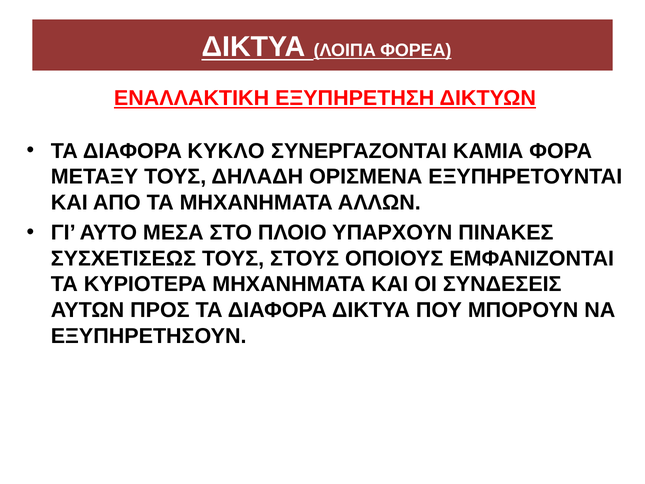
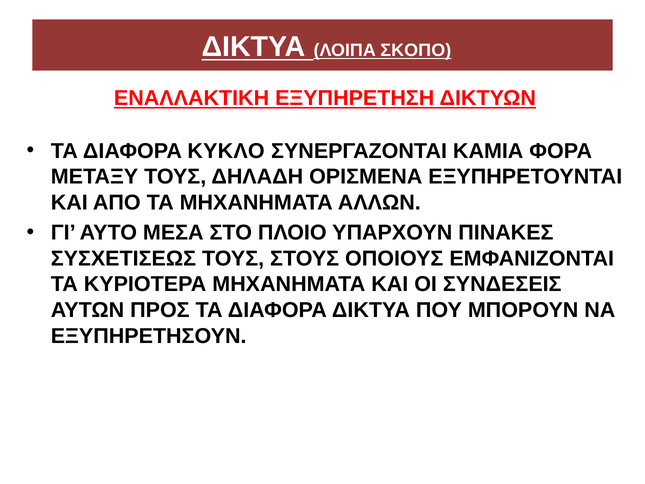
ΦΟΡΕΑ: ΦΟΡΕΑ -> ΣΚΟΠΟ (416, 50)
